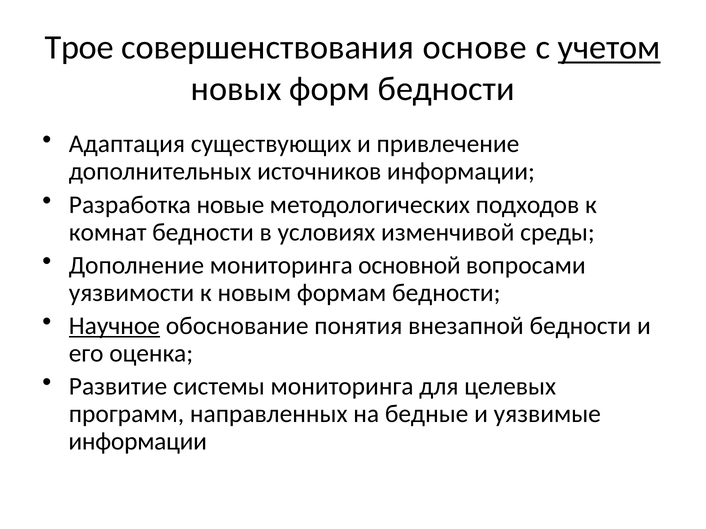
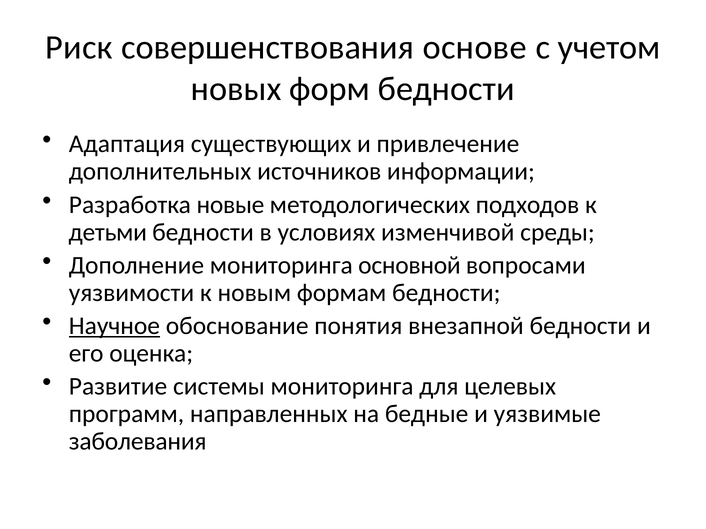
Трое: Трое -> Риск (79, 48)
учетом underline: present -> none (609, 48)
комнат: комнат -> детьми (108, 232)
информации: информации -> заболевания (138, 442)
